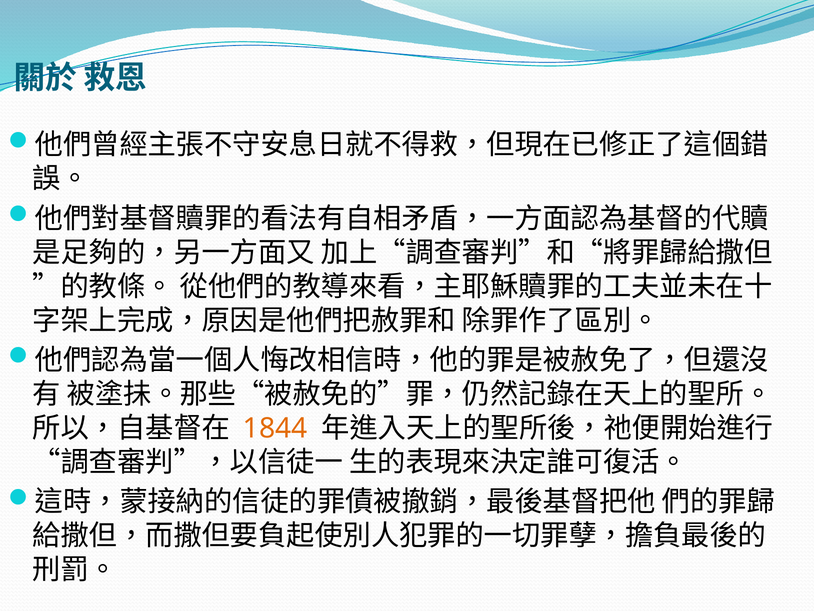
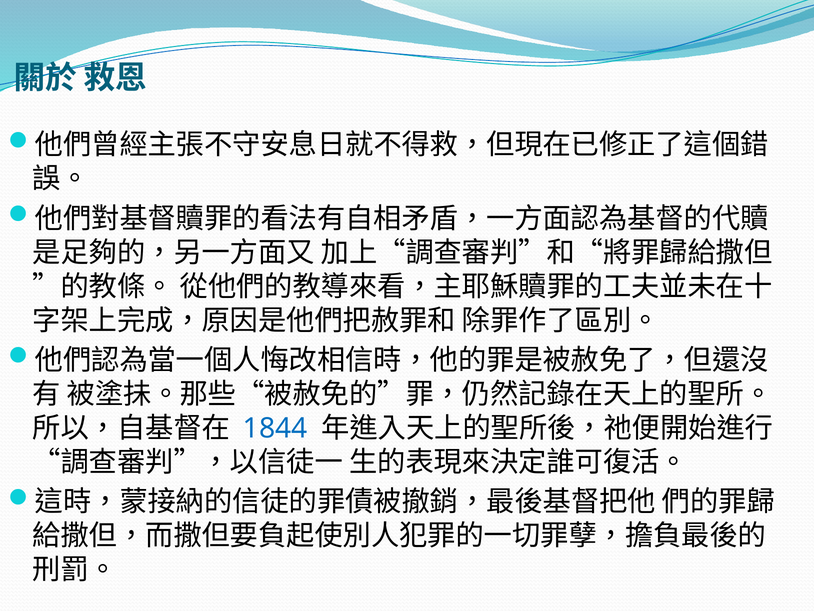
1844 colour: orange -> blue (275, 428)
